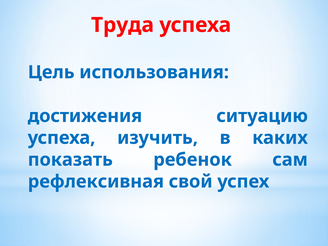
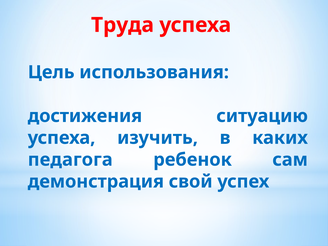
показать: показать -> педагога (70, 160)
рефлексивная: рефлексивная -> демонстрация (96, 182)
